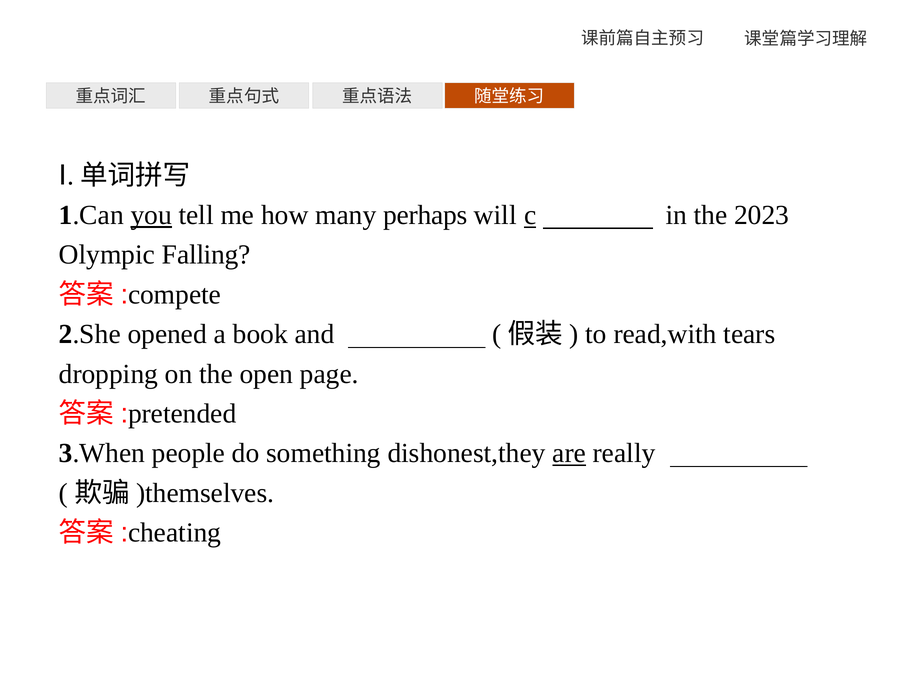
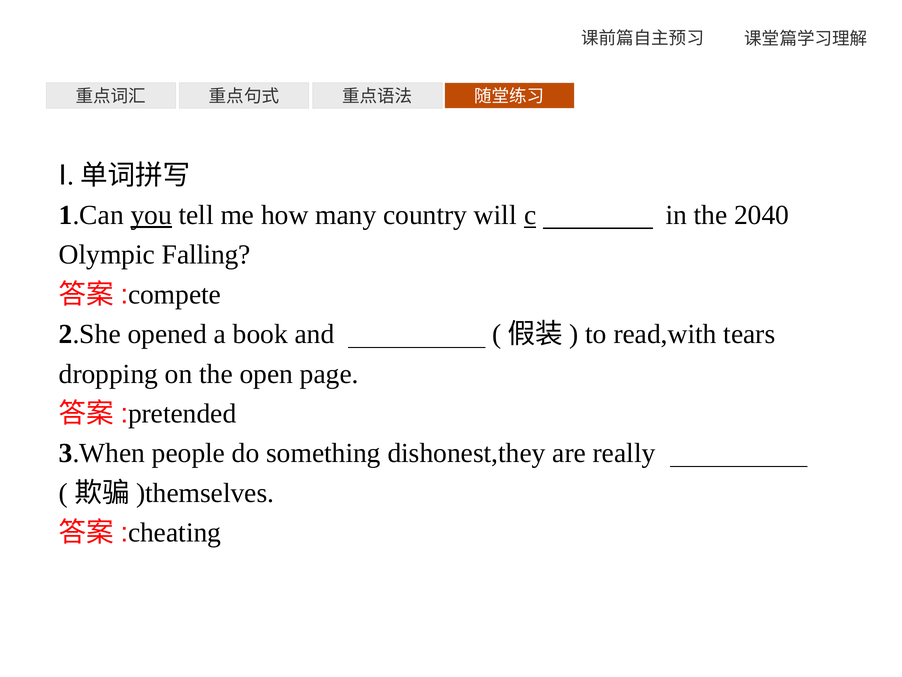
perhaps: perhaps -> country (425, 215)
2023: 2023 -> 2040 (762, 215)
are underline: present -> none (569, 453)
